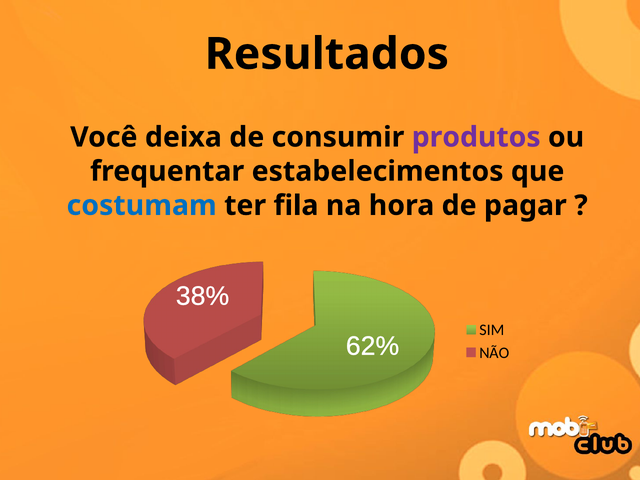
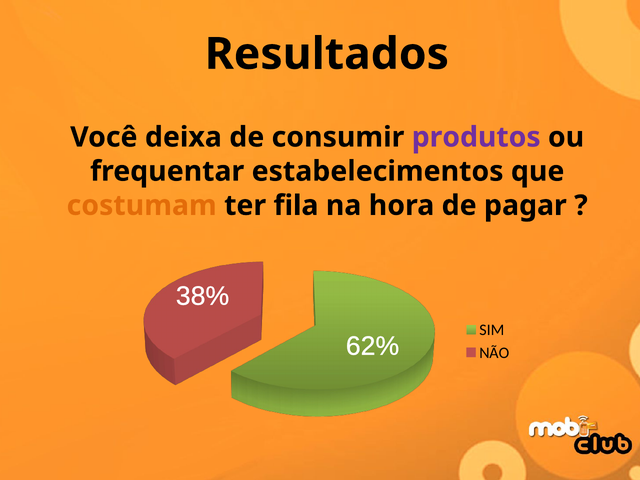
costumam colour: blue -> orange (142, 205)
